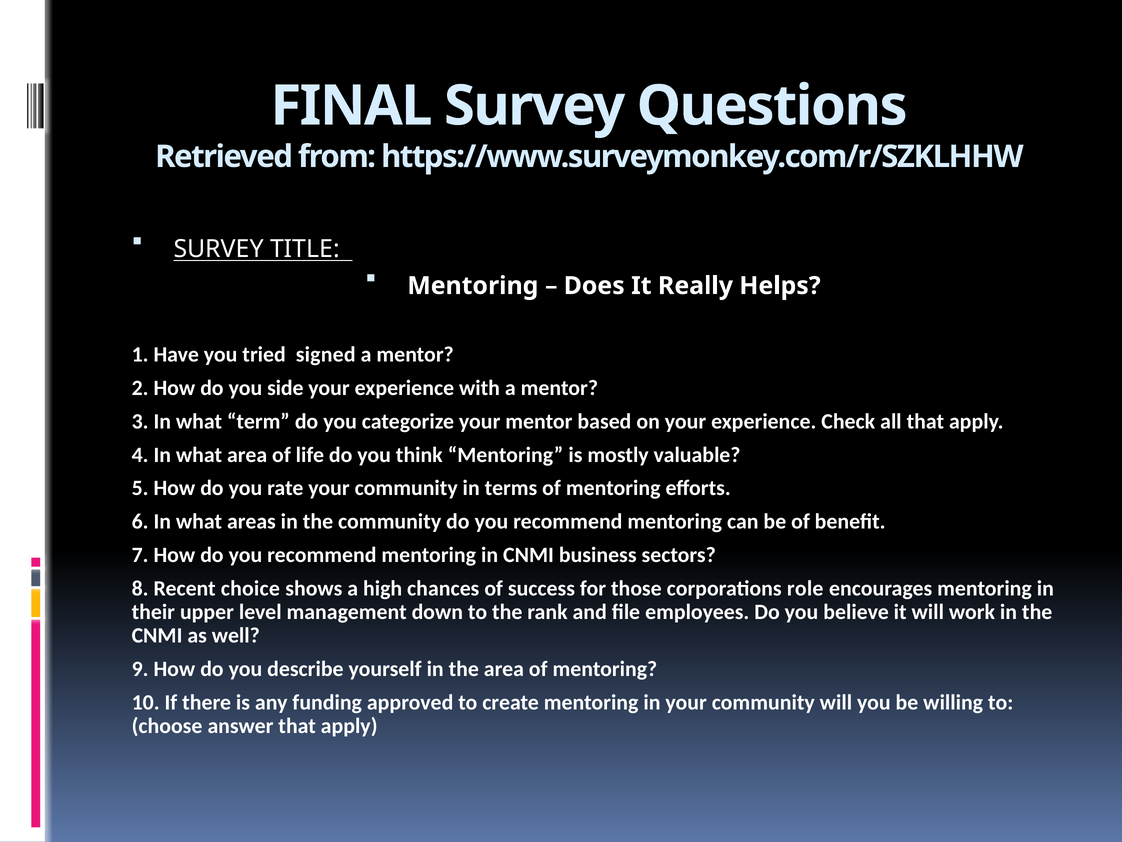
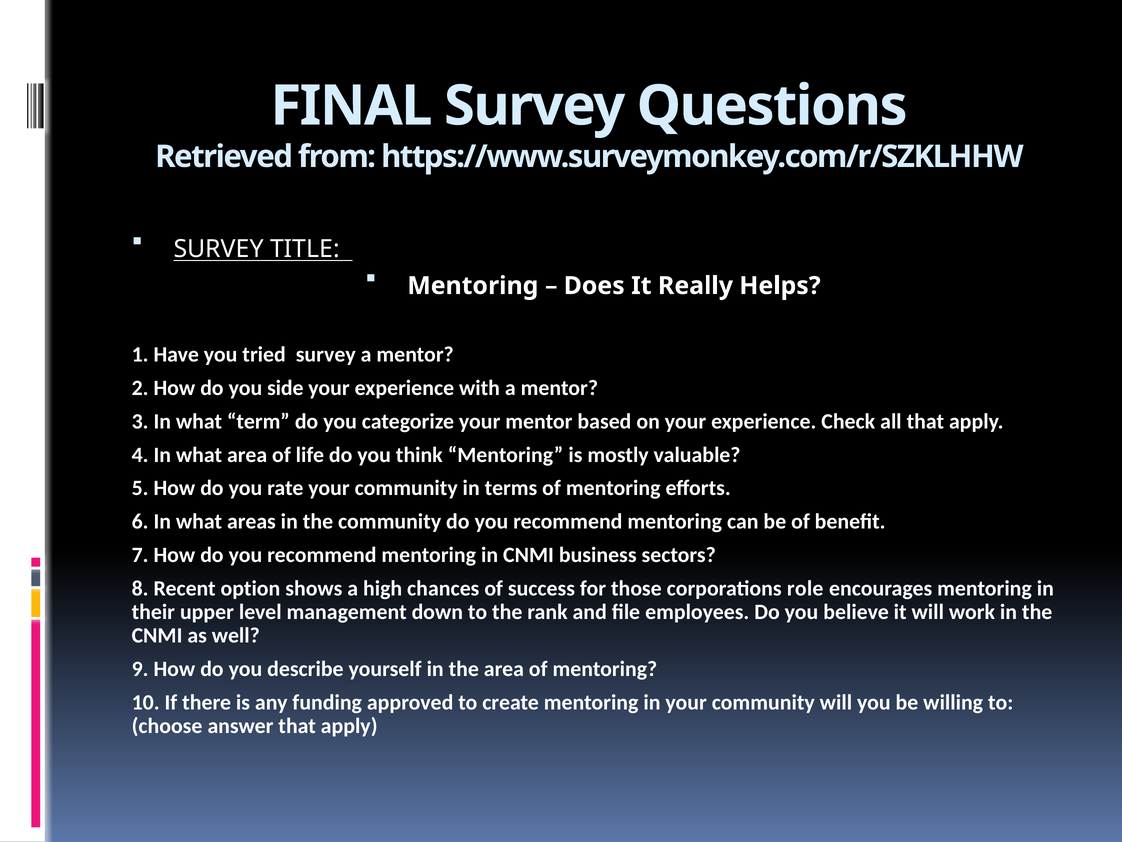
tried signed: signed -> survey (326, 354)
choice: choice -> option (250, 588)
